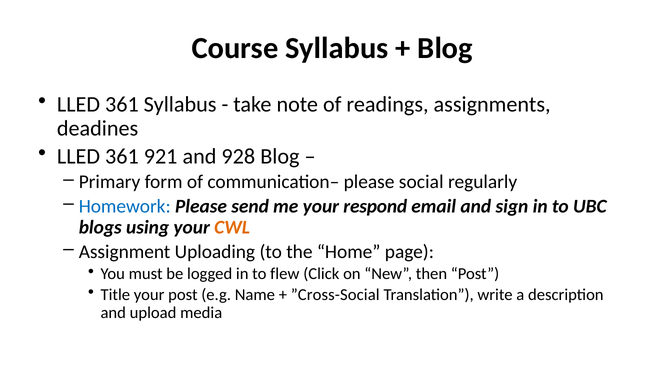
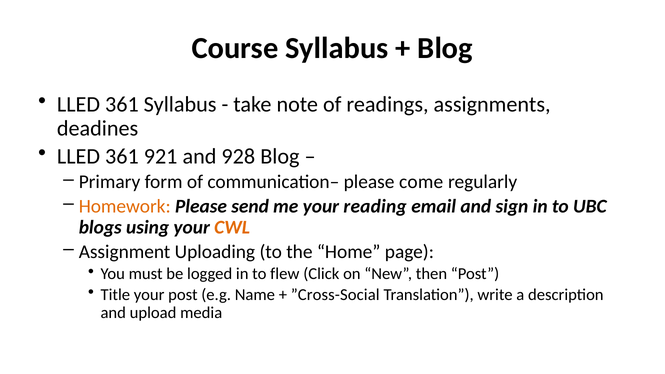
social: social -> come (421, 182)
Homework colour: blue -> orange (125, 207)
respond: respond -> reading (375, 207)
